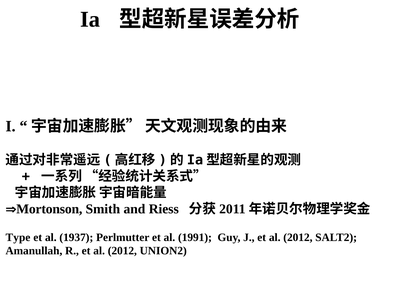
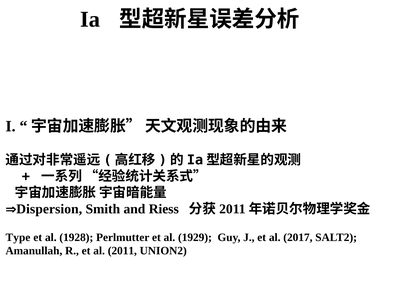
Mortonson: Mortonson -> Dispersion (49, 209)
1937: 1937 -> 1928 (76, 237)
1991: 1991 -> 1929 (195, 237)
J et al 2012: 2012 -> 2017 (298, 237)
R et al 2012: 2012 -> 2011 (122, 250)
